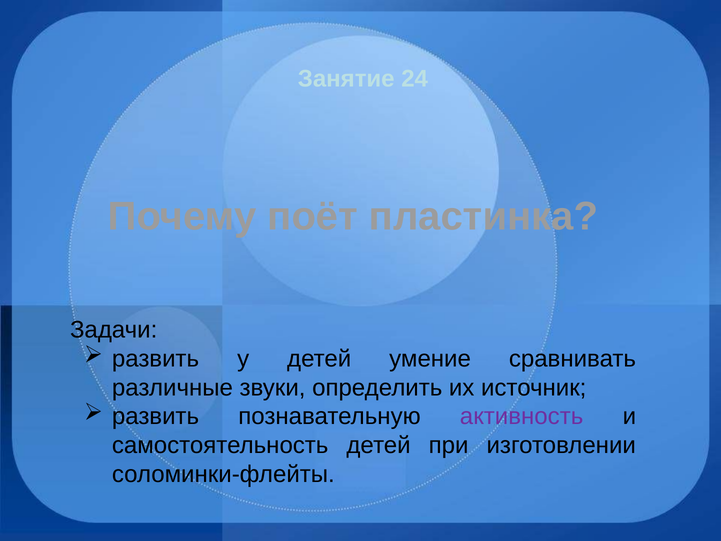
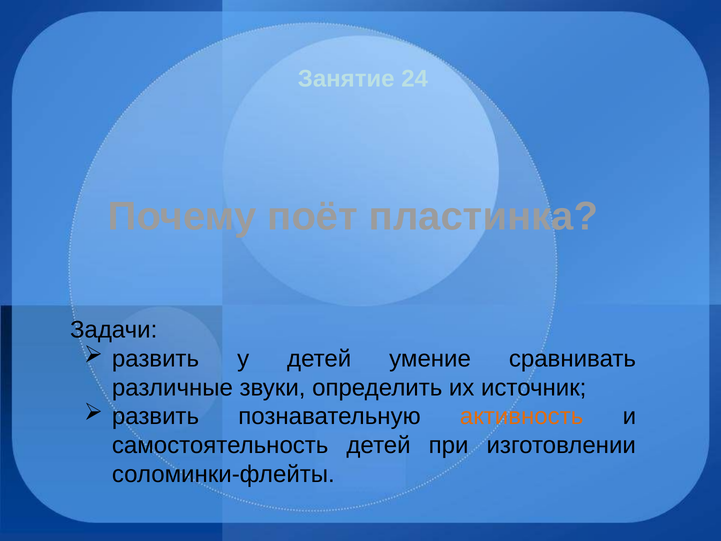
активность colour: purple -> orange (522, 416)
